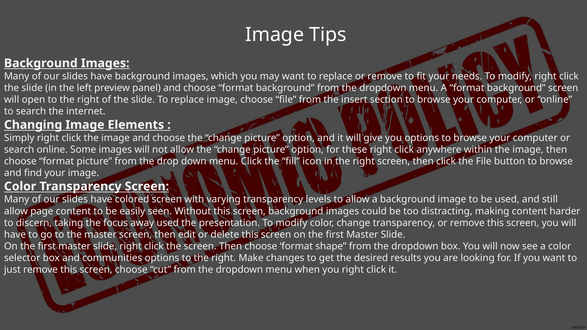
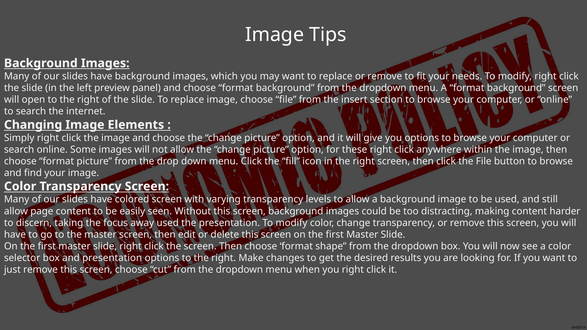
and communities: communities -> presentation (112, 258)
